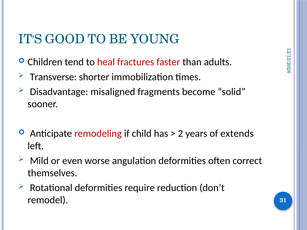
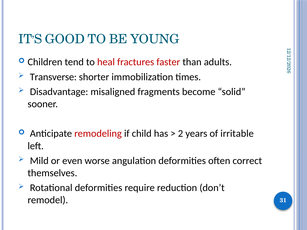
extends: extends -> irritable (237, 134)
